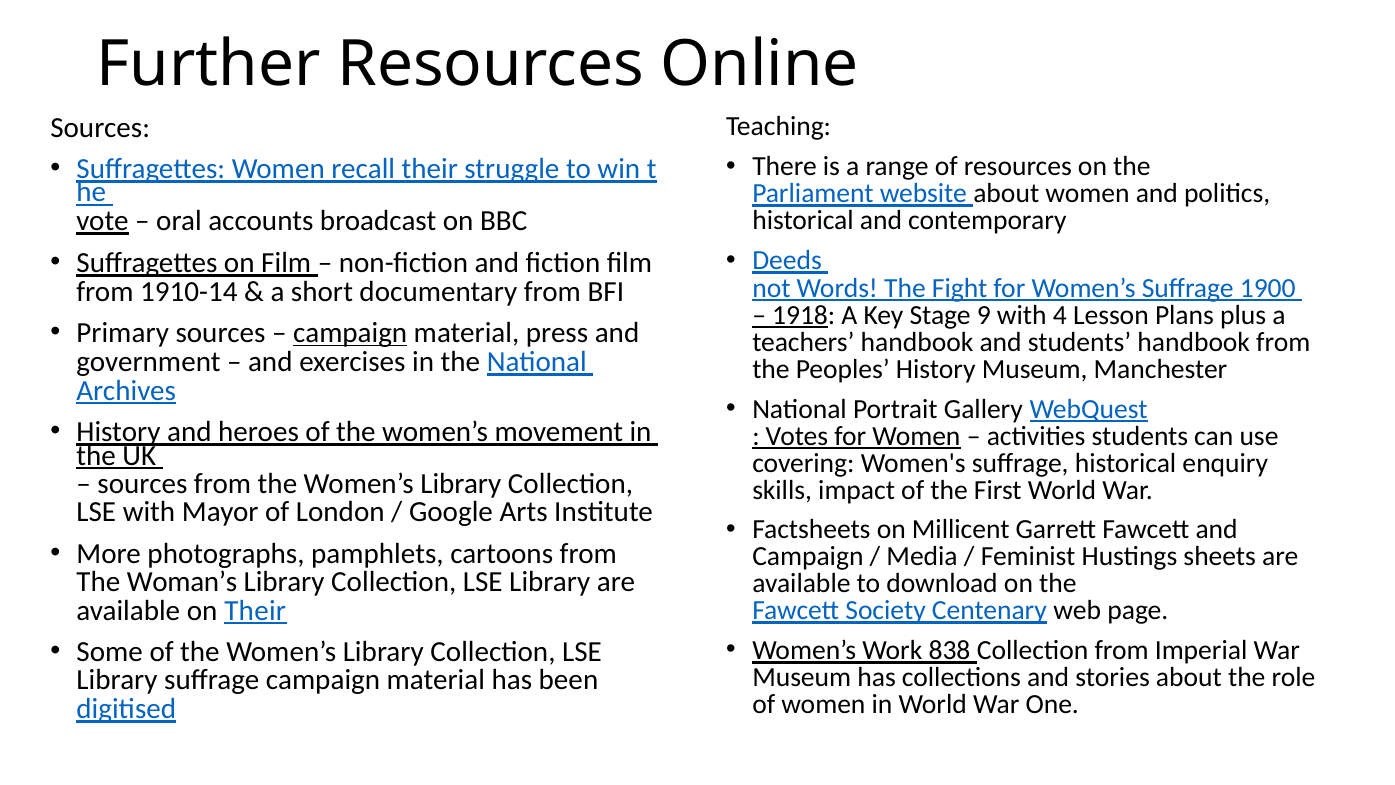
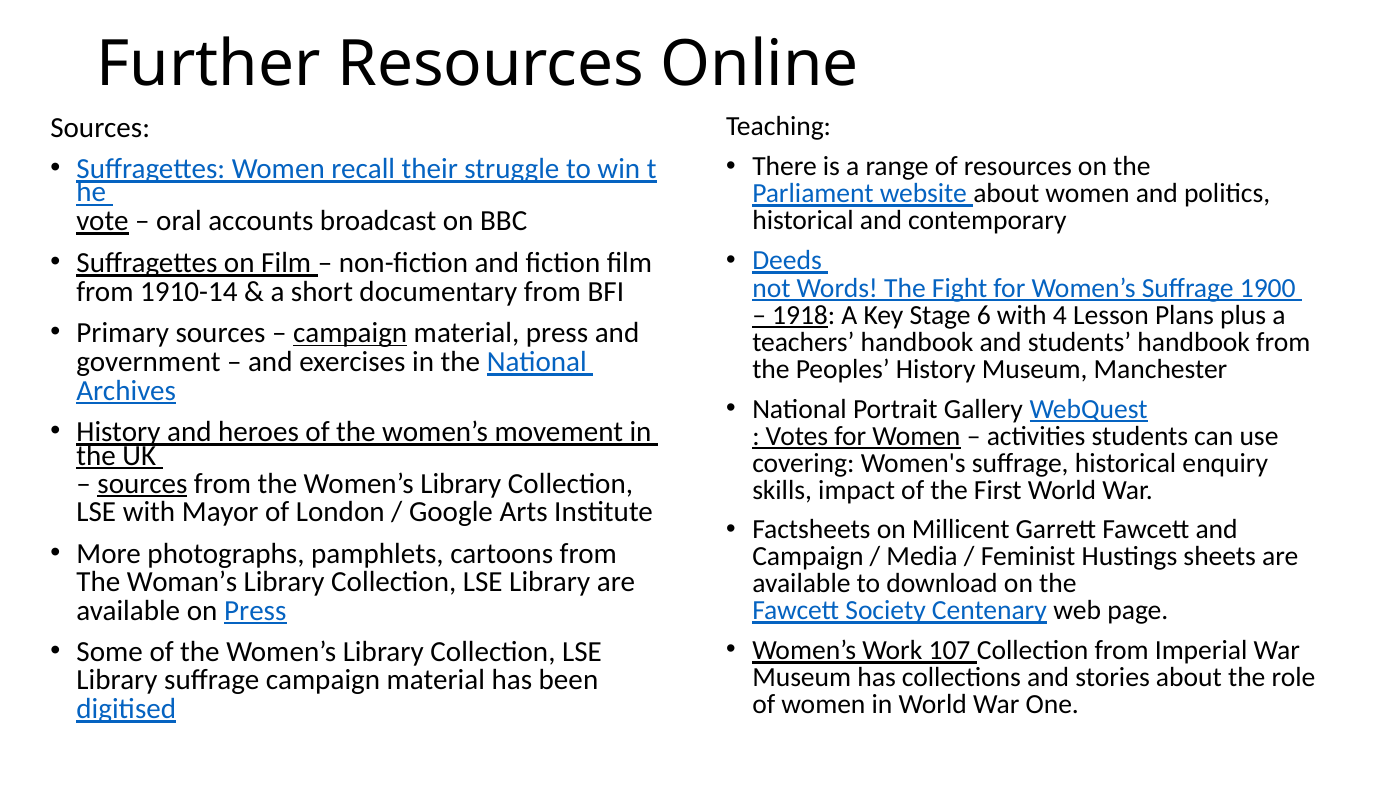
9: 9 -> 6 (984, 315)
sources underline: none -> present (142, 484)
on Their: Their -> Press (255, 610)
838: 838 -> 107 (949, 651)
